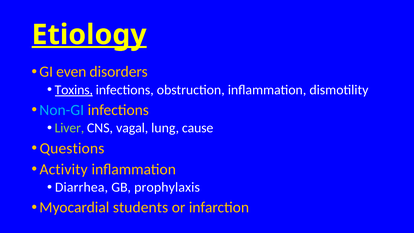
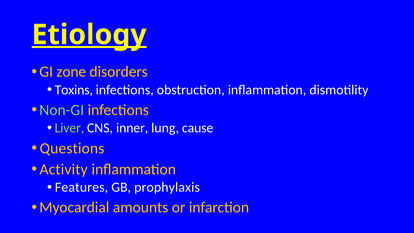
even: even -> zone (71, 72)
Toxins underline: present -> none (74, 90)
Non-GI colour: light blue -> light green (62, 110)
vagal: vagal -> inner (132, 128)
Diarrhea: Diarrhea -> Features (82, 187)
students: students -> amounts (141, 207)
